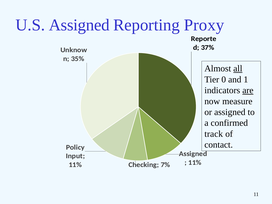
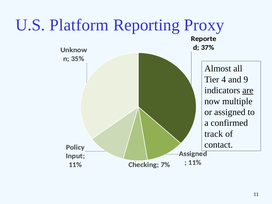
U.S Assigned: Assigned -> Platform (79, 25)
all underline: present -> none (238, 69)
0: 0 -> 4 (224, 79)
1: 1 -> 9 (246, 79)
measure: measure -> multiple (237, 101)
